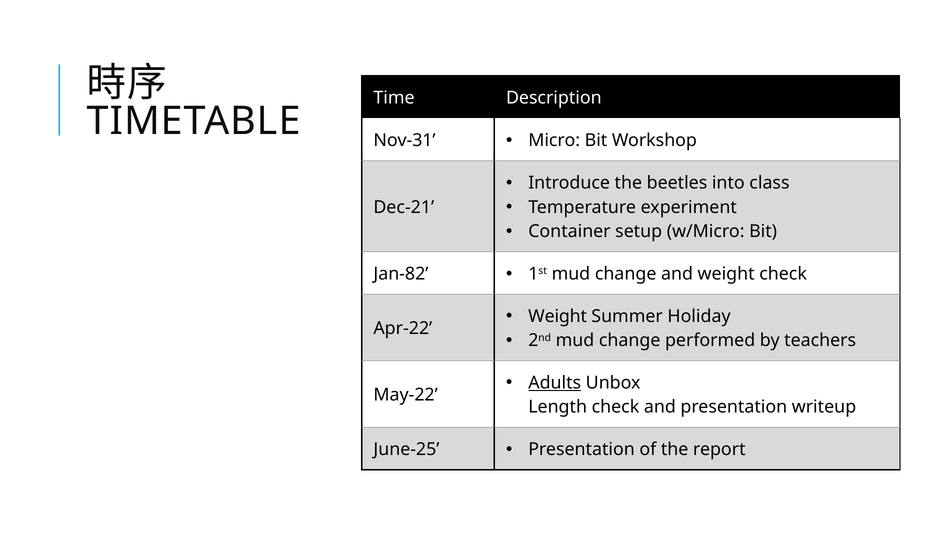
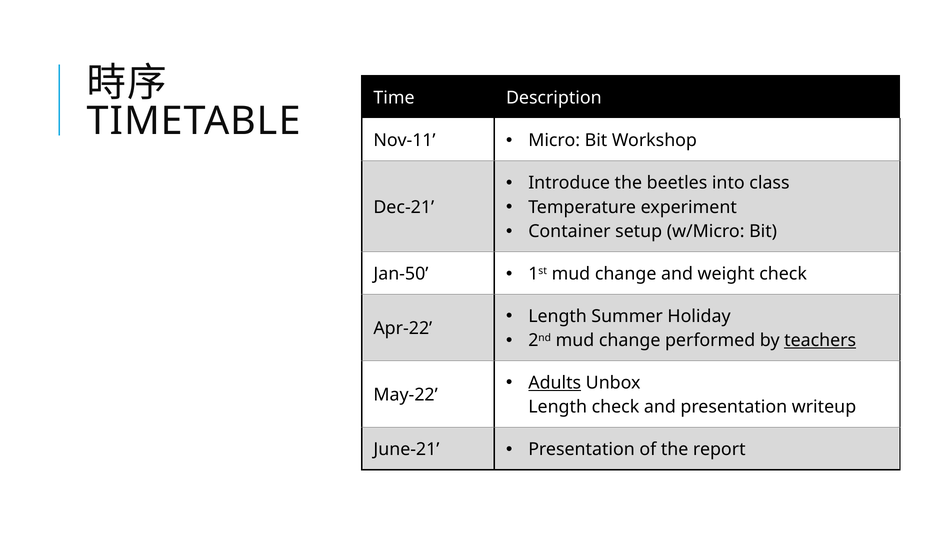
Nov-31: Nov-31 -> Nov-11 (405, 141)
Jan-82: Jan-82 -> Jan-50 (401, 274)
Weight: Weight -> Length (558, 317)
teachers underline: none -> present (820, 341)
June-25: June-25 -> June-21 (406, 450)
